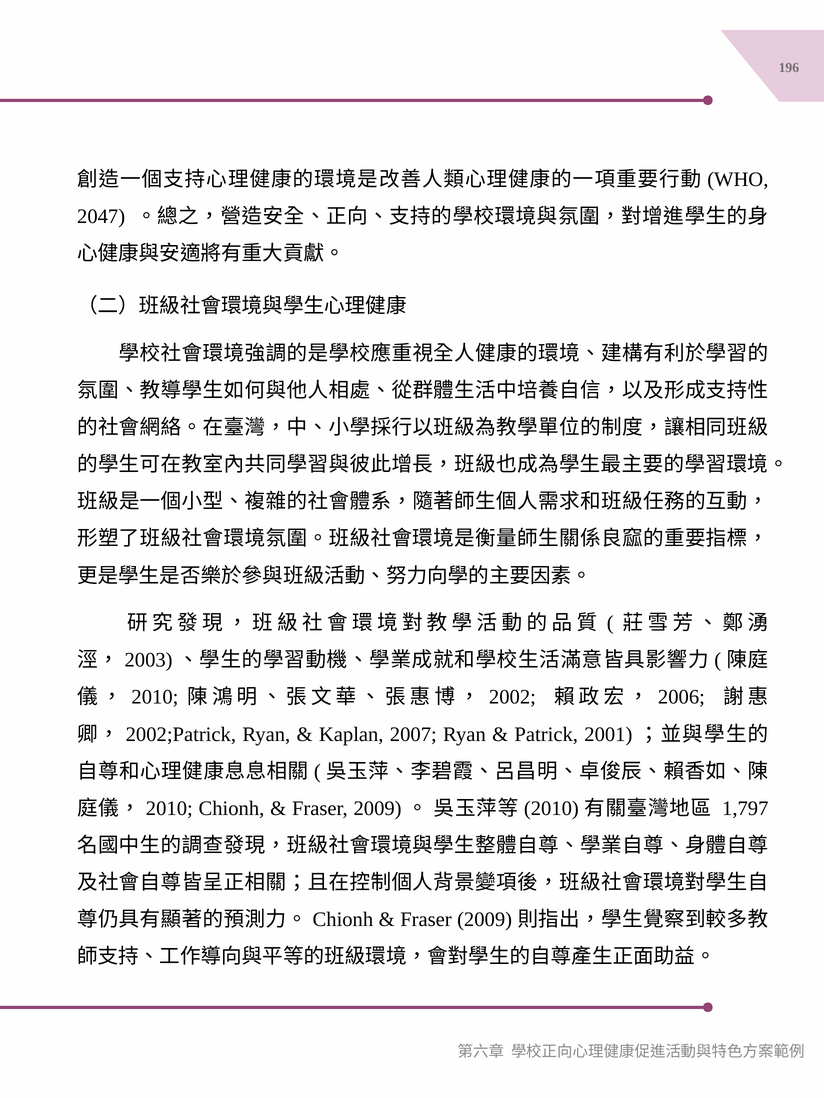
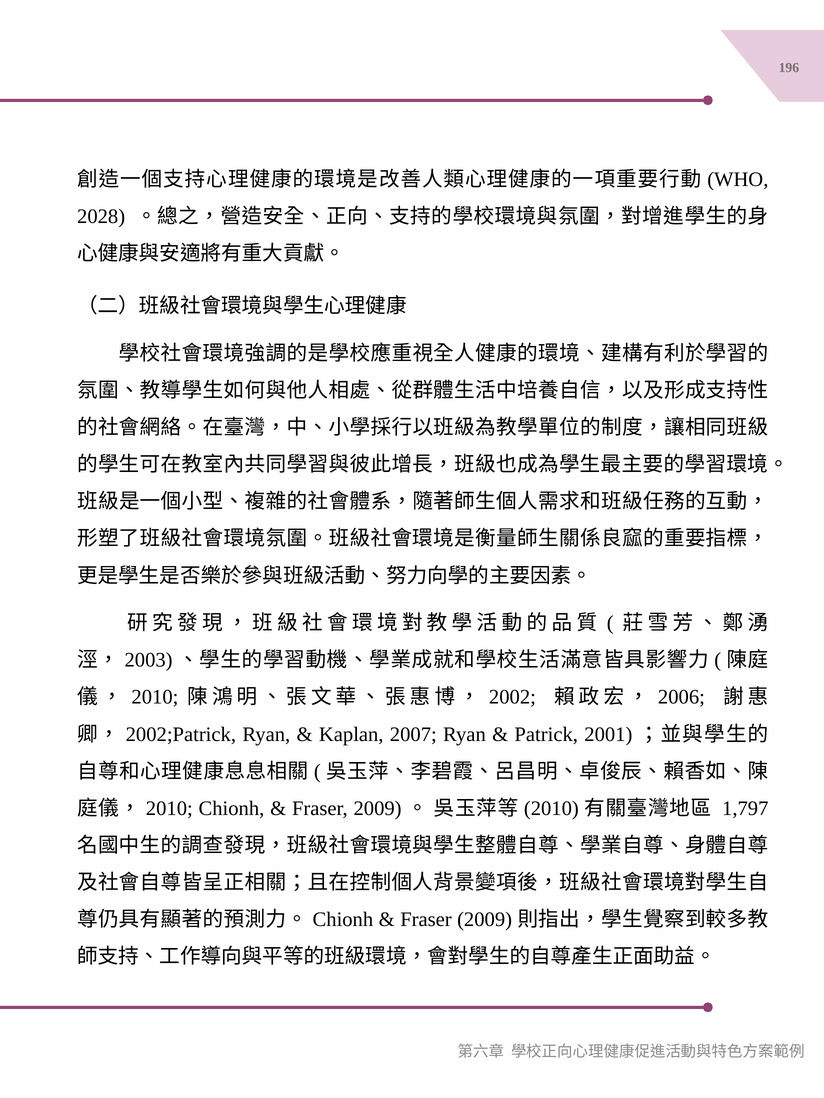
2047: 2047 -> 2028 (101, 217)
